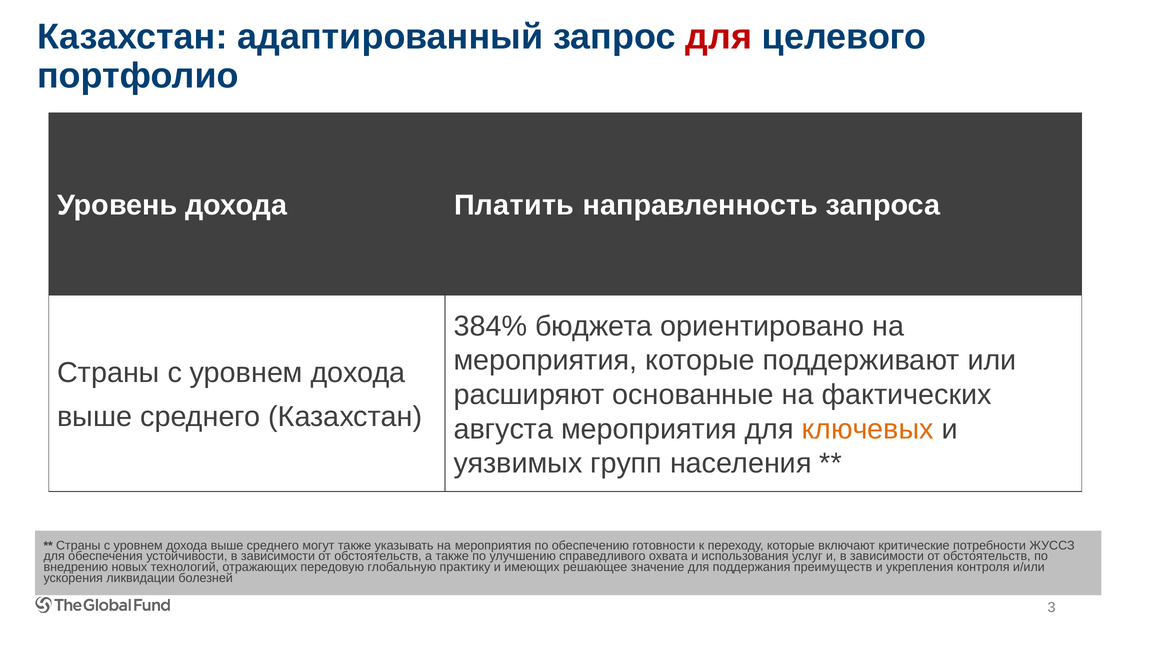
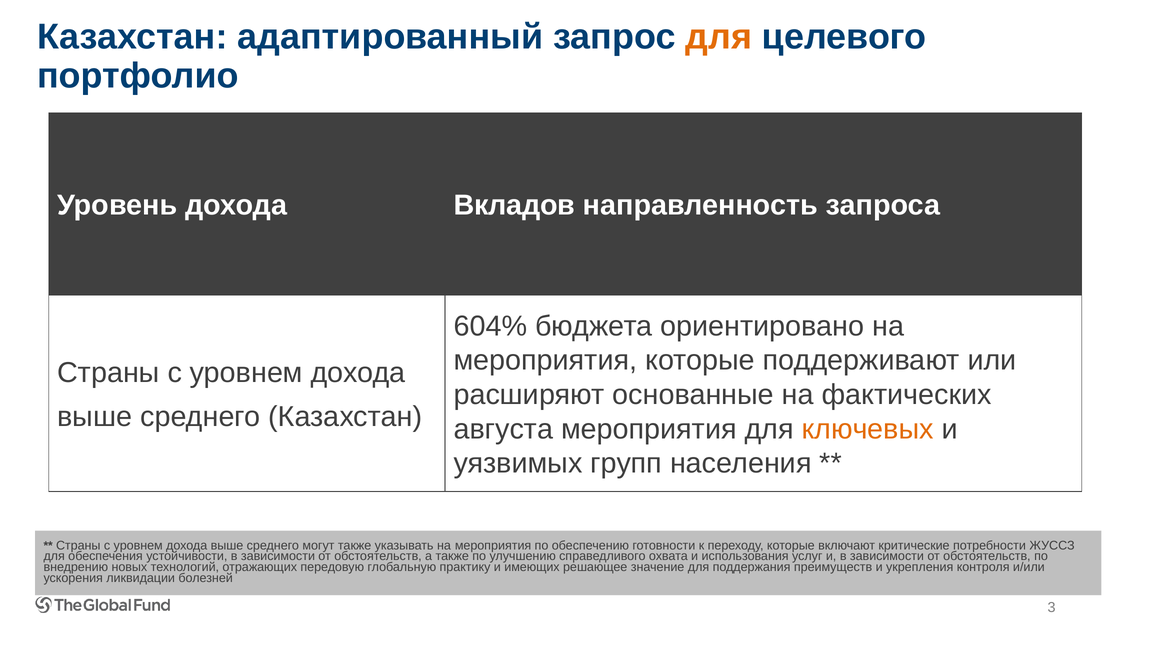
для colour: red -> orange (719, 37)
Платить: Платить -> Вкладов (514, 205)
384%: 384% -> 604% (490, 326)
